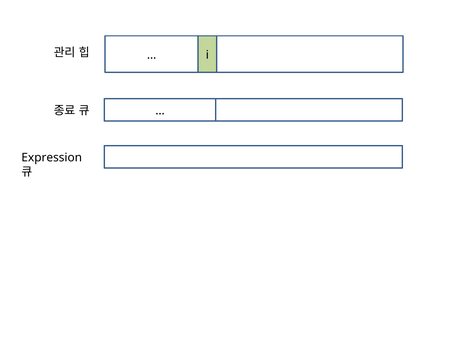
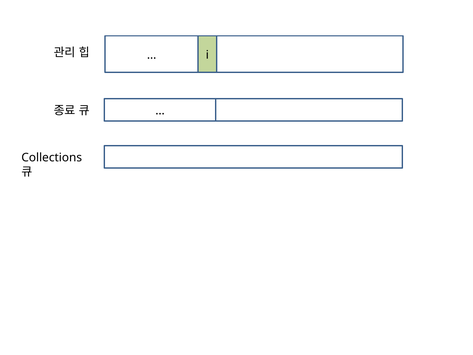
Expression: Expression -> Collections (52, 157)
